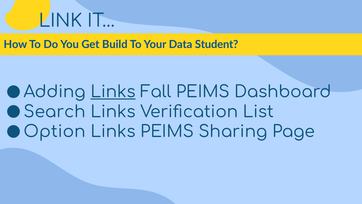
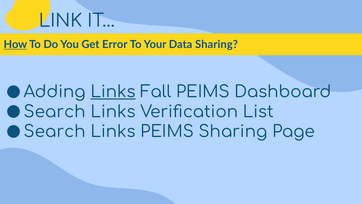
How underline: none -> present (15, 44)
Build: Build -> Error (115, 44)
Data Student: Student -> Sharing (216, 44)
Option: Option -> Search (55, 132)
